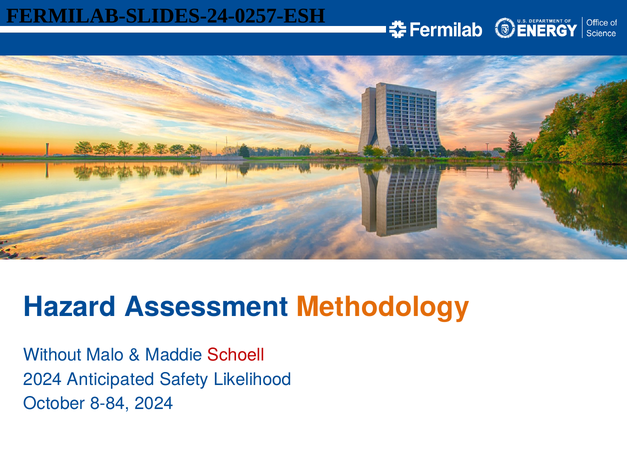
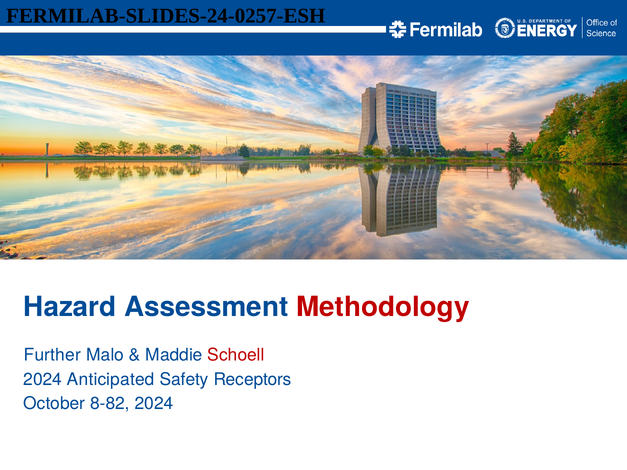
Methodology colour: orange -> red (383, 307)
Without: Without -> Further (52, 355)
Likelihood: Likelihood -> Receptors (253, 380)
8-84: 8-84 -> 8-82 (110, 404)
